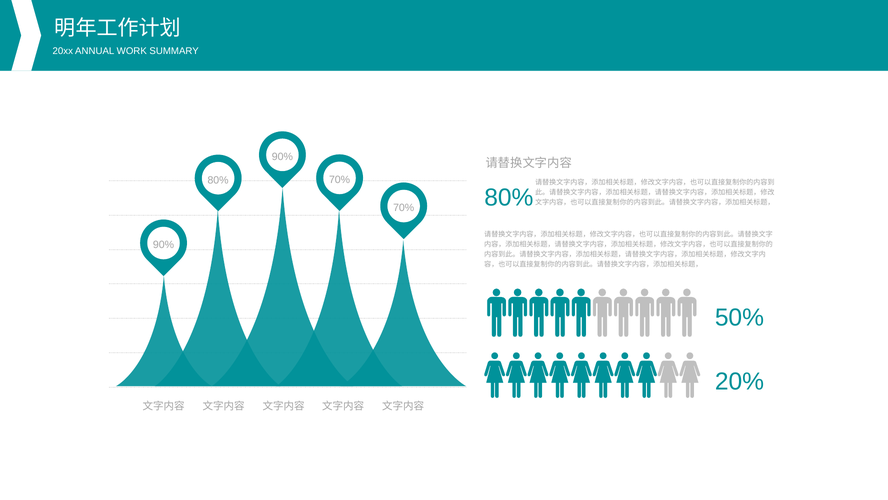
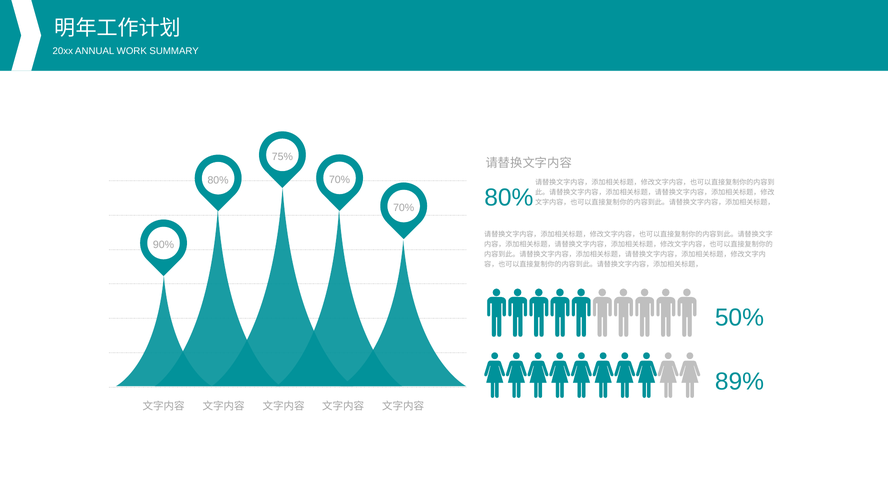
90%: 90% -> 75% (282, 157)
20%: 20% -> 89% (739, 381)
